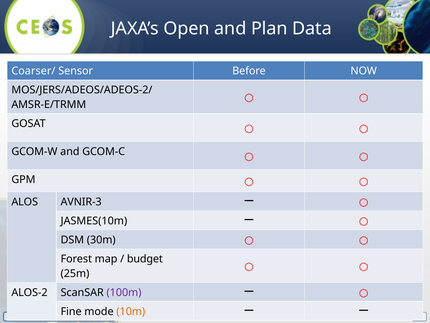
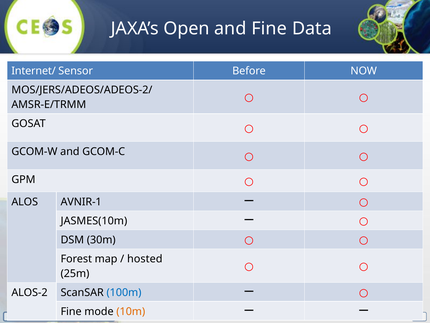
and Plan: Plan -> Fine (269, 28)
Coarser/: Coarser/ -> Internet/ (34, 71)
AVNIR-3: AVNIR-3 -> AVNIR-1 (81, 202)
budget: budget -> hosted (145, 258)
100m colour: purple -> blue (124, 292)
